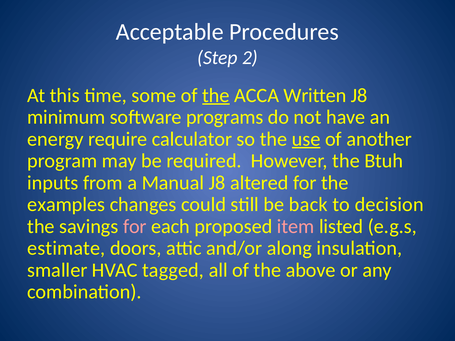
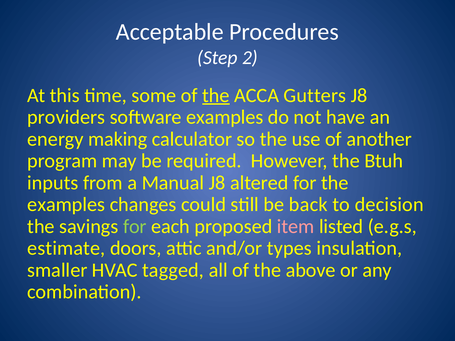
Written: Written -> Gutters (315, 95)
minimum: minimum -> providers (66, 117)
software programs: programs -> examples (225, 117)
require: require -> making (118, 139)
use underline: present -> none (306, 139)
for colour: pink -> light green (135, 227)
along: along -> types (289, 248)
